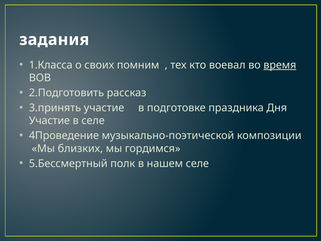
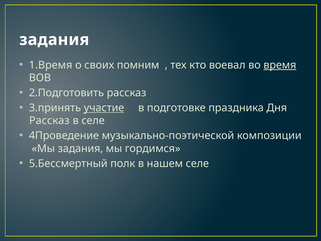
1.Класса: 1.Класса -> 1.Время (51, 65)
участие underline: none -> present (104, 108)
Участие: Участие -> Рассказ (49, 121)
Мы близких: близких -> задания (80, 148)
